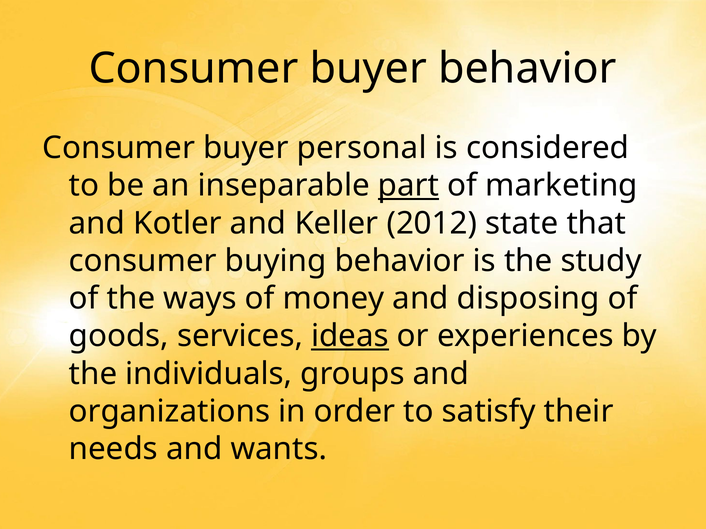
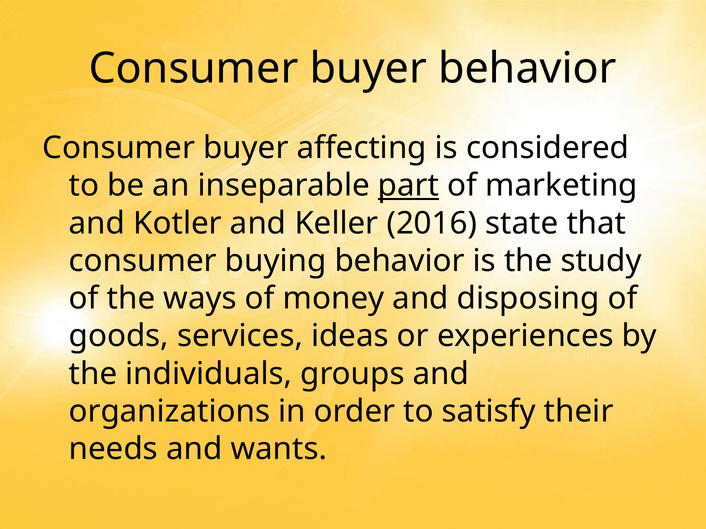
personal: personal -> affecting (362, 148)
2012: 2012 -> 2016 (432, 223)
ideas underline: present -> none (350, 336)
